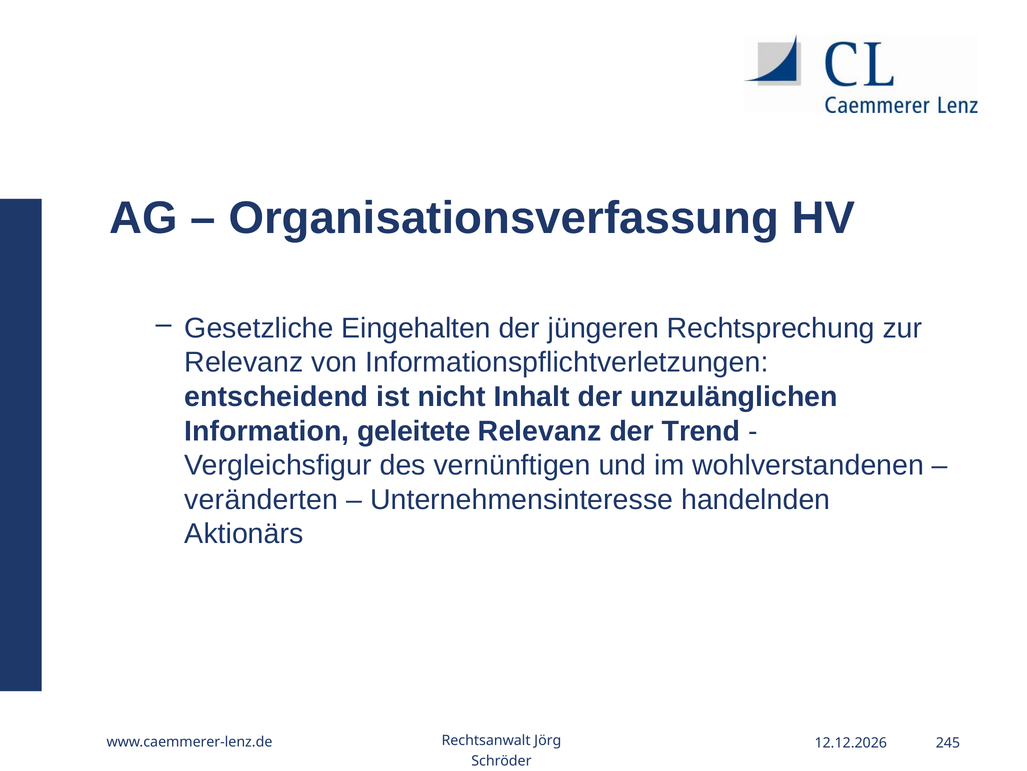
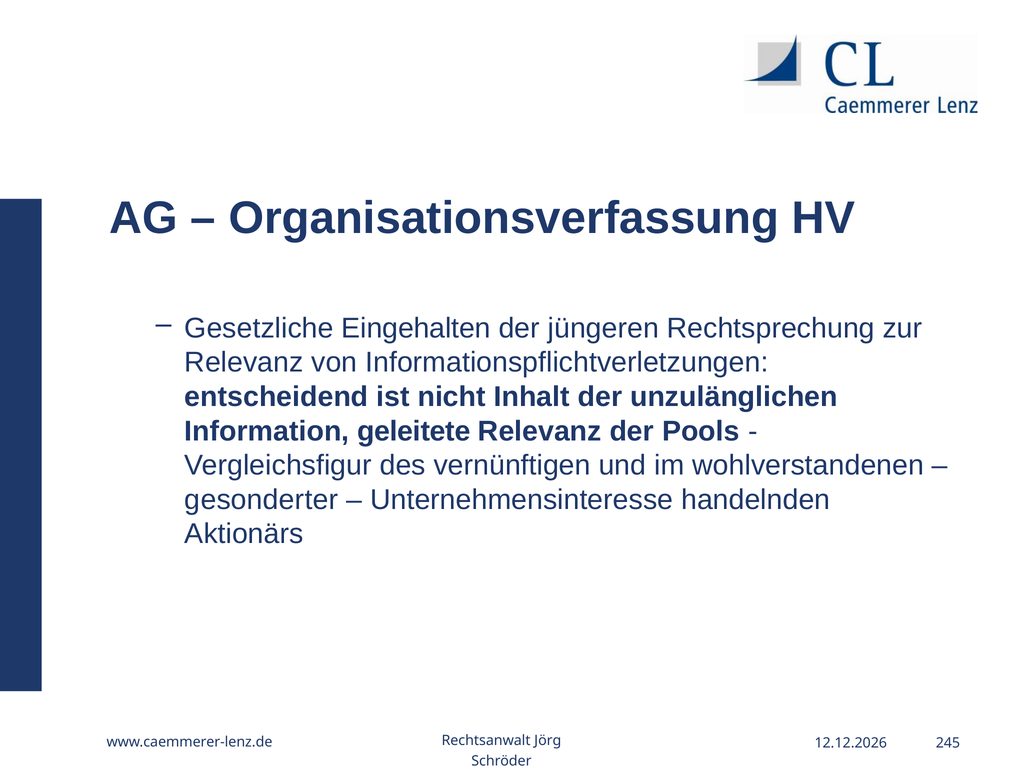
Trend: Trend -> Pools (701, 431)
veränderten: veränderten -> gesonderter (261, 499)
